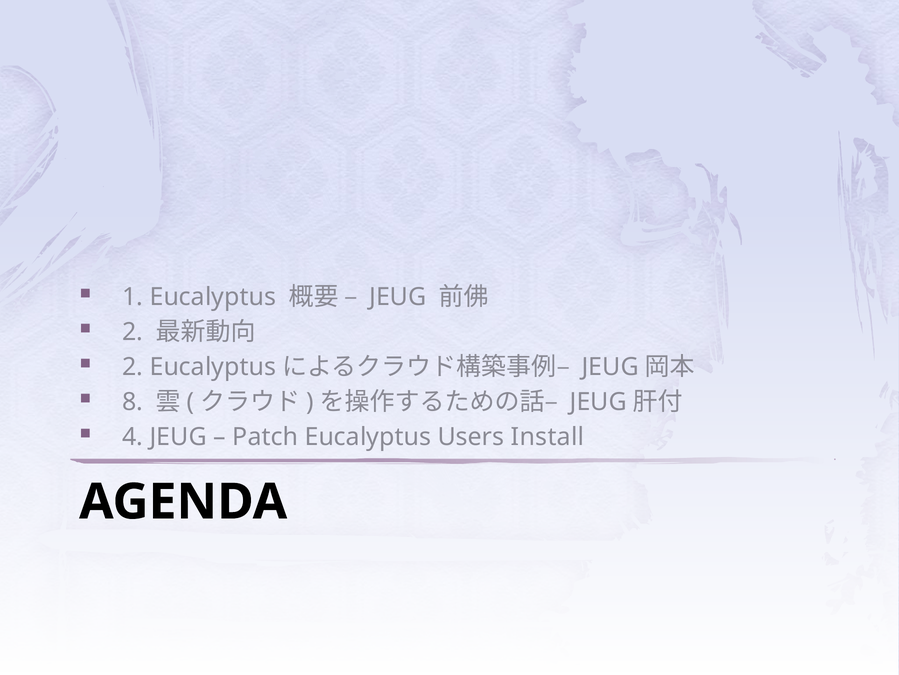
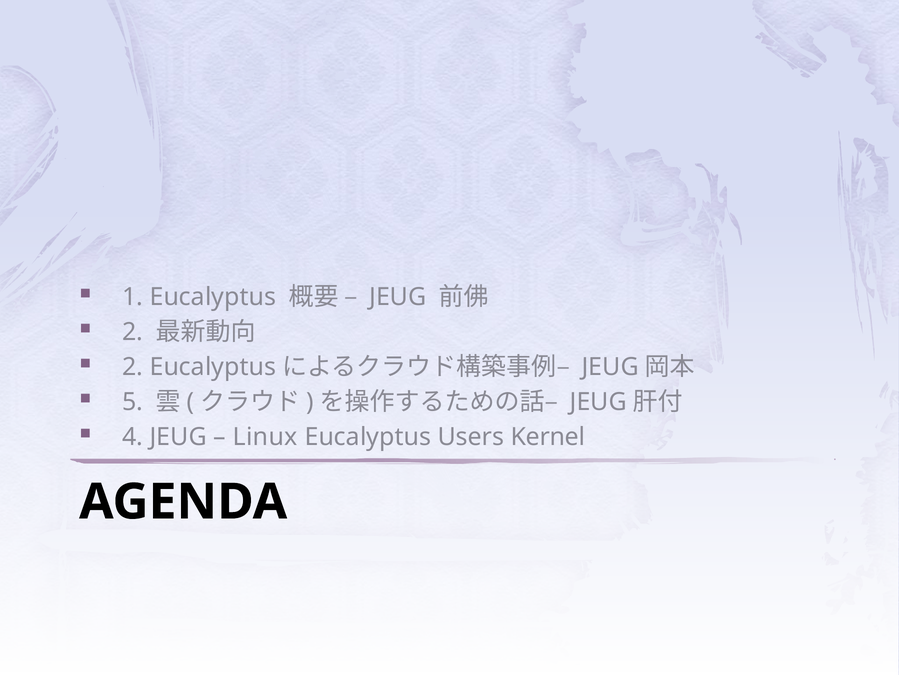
8: 8 -> 5 (133, 402)
Patch: Patch -> Linux (265, 437)
Install: Install -> Kernel (548, 437)
